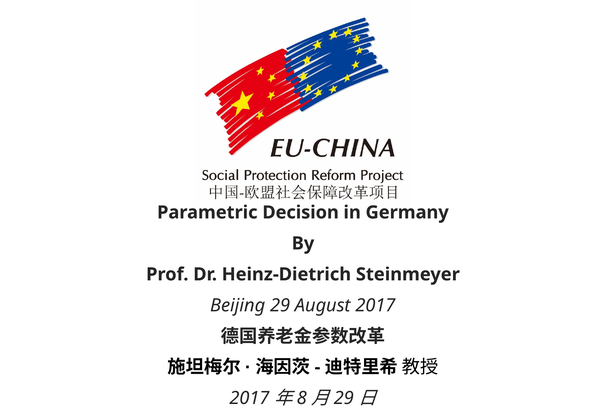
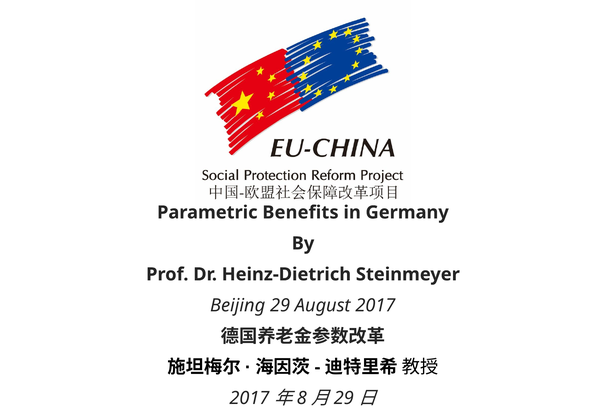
Decision: Decision -> Benefits (300, 213)
